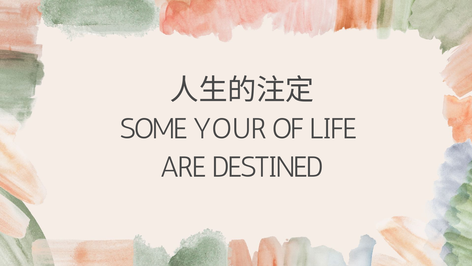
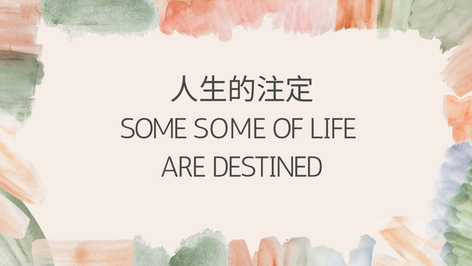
SOME YOUR: YOUR -> SOME (230, 129)
